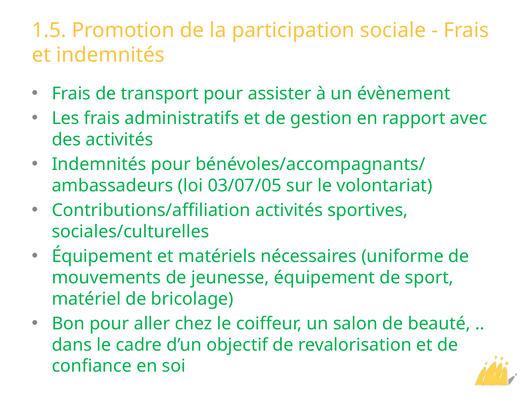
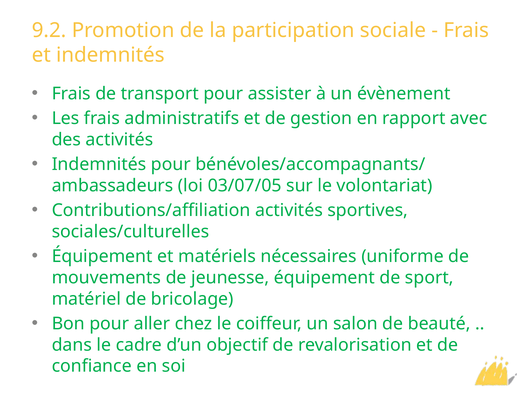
1.5: 1.5 -> 9.2 (49, 30)
